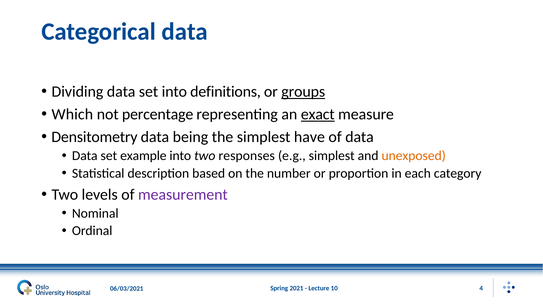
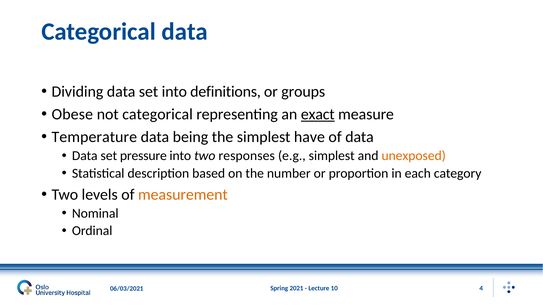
groups underline: present -> none (303, 92)
Which: Which -> Obese (72, 115)
not percentage: percentage -> categorical (158, 115)
Densitometry: Densitometry -> Temperature (94, 137)
example: example -> pressure (143, 156)
measurement colour: purple -> orange (183, 195)
